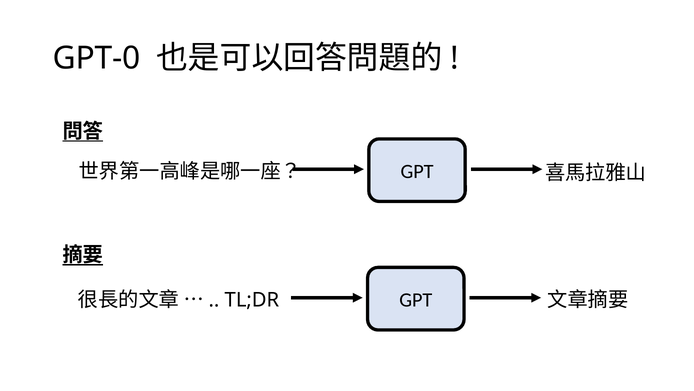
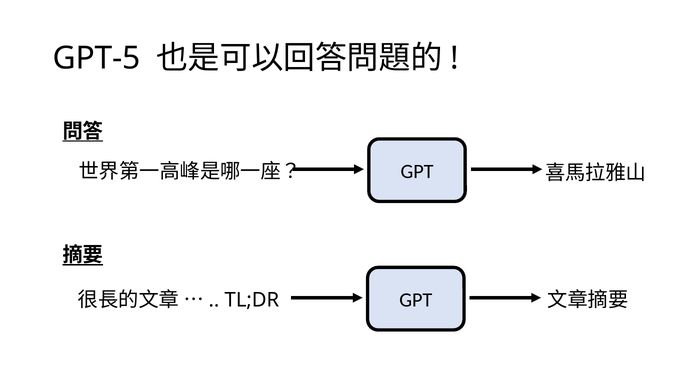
GPT-0: GPT-0 -> GPT-5 (97, 58)
